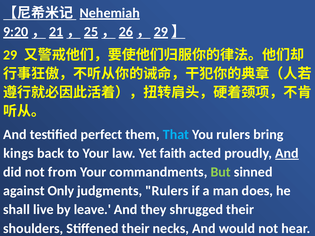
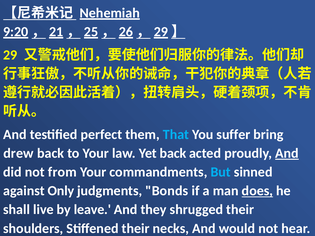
You rulers: rulers -> suffer (233, 135)
kings: kings -> drew (18, 153)
Yet faith: faith -> back (173, 153)
But colour: light green -> light blue (221, 172)
judgments Rulers: Rulers -> Bonds (167, 191)
does underline: none -> present (257, 191)
